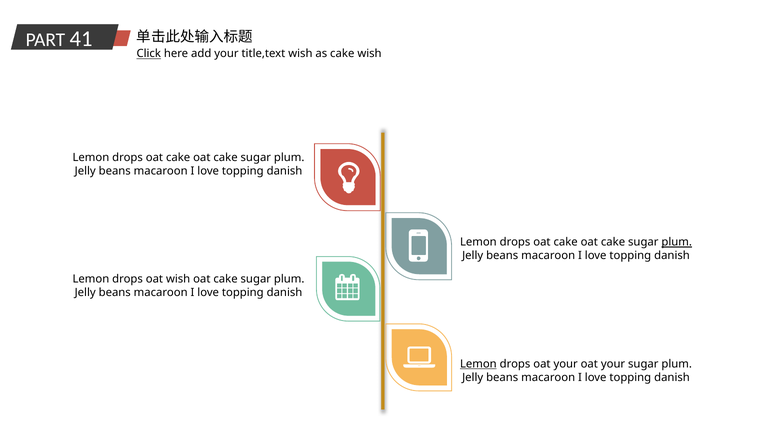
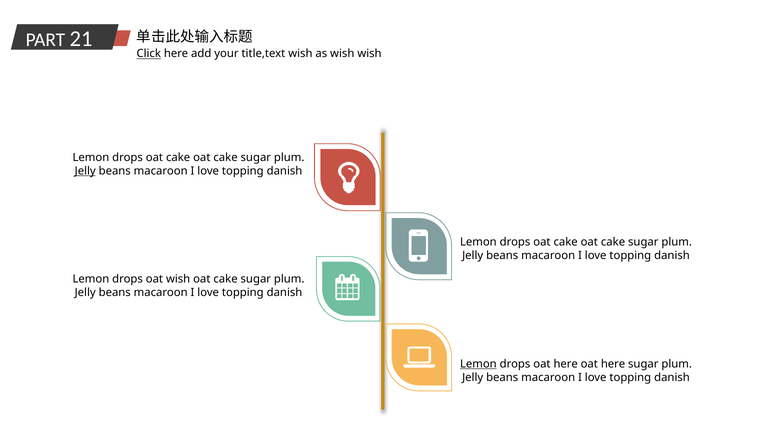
41: 41 -> 21 (81, 39)
as cake: cake -> wish (342, 54)
Jelly underline: none -> present (85, 171)
plum underline: present -> none (677, 242)
drops oat your: your -> here (566, 364)
your: your -> here (613, 364)
